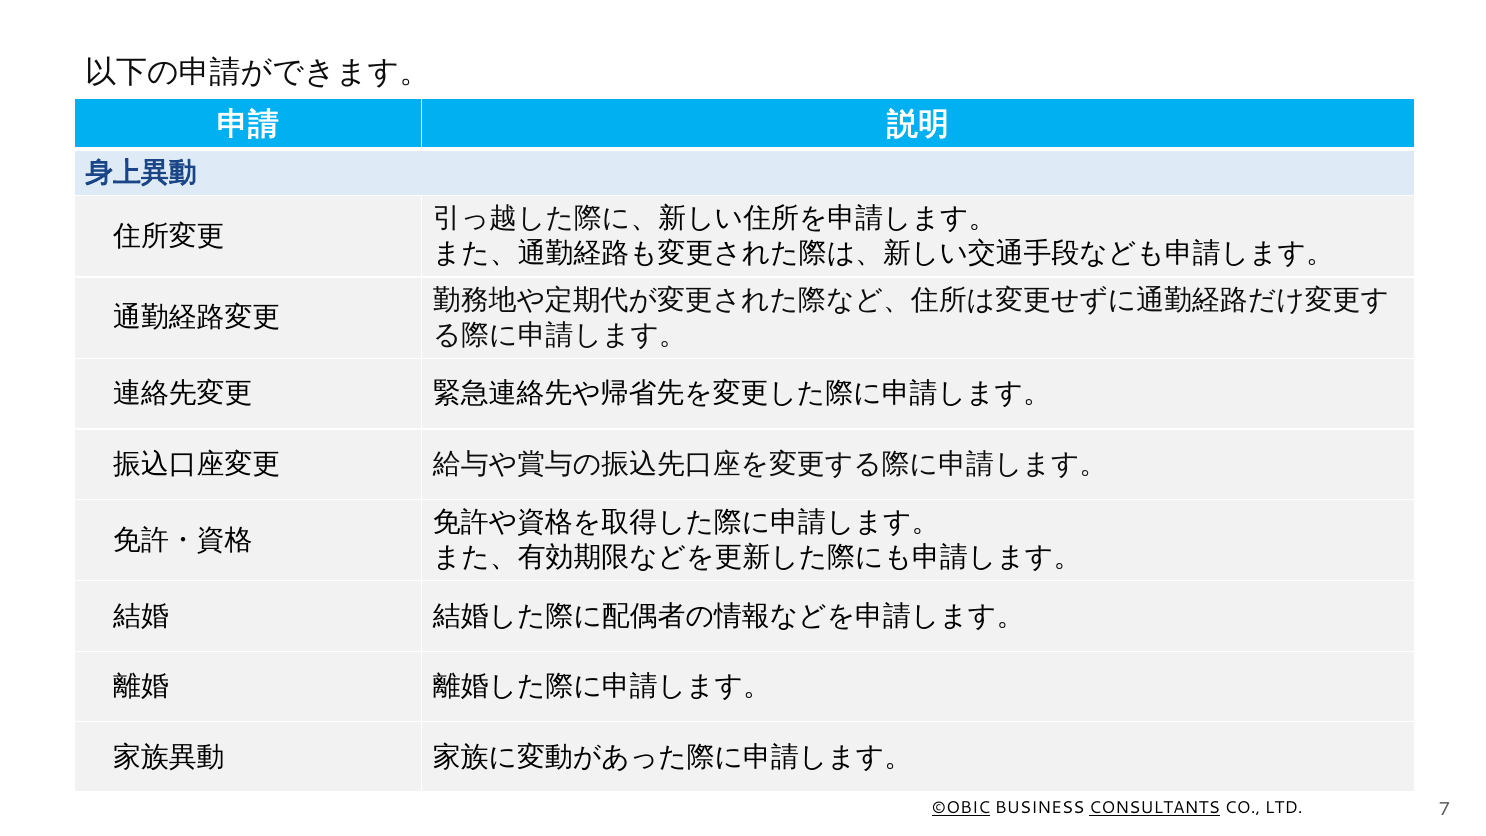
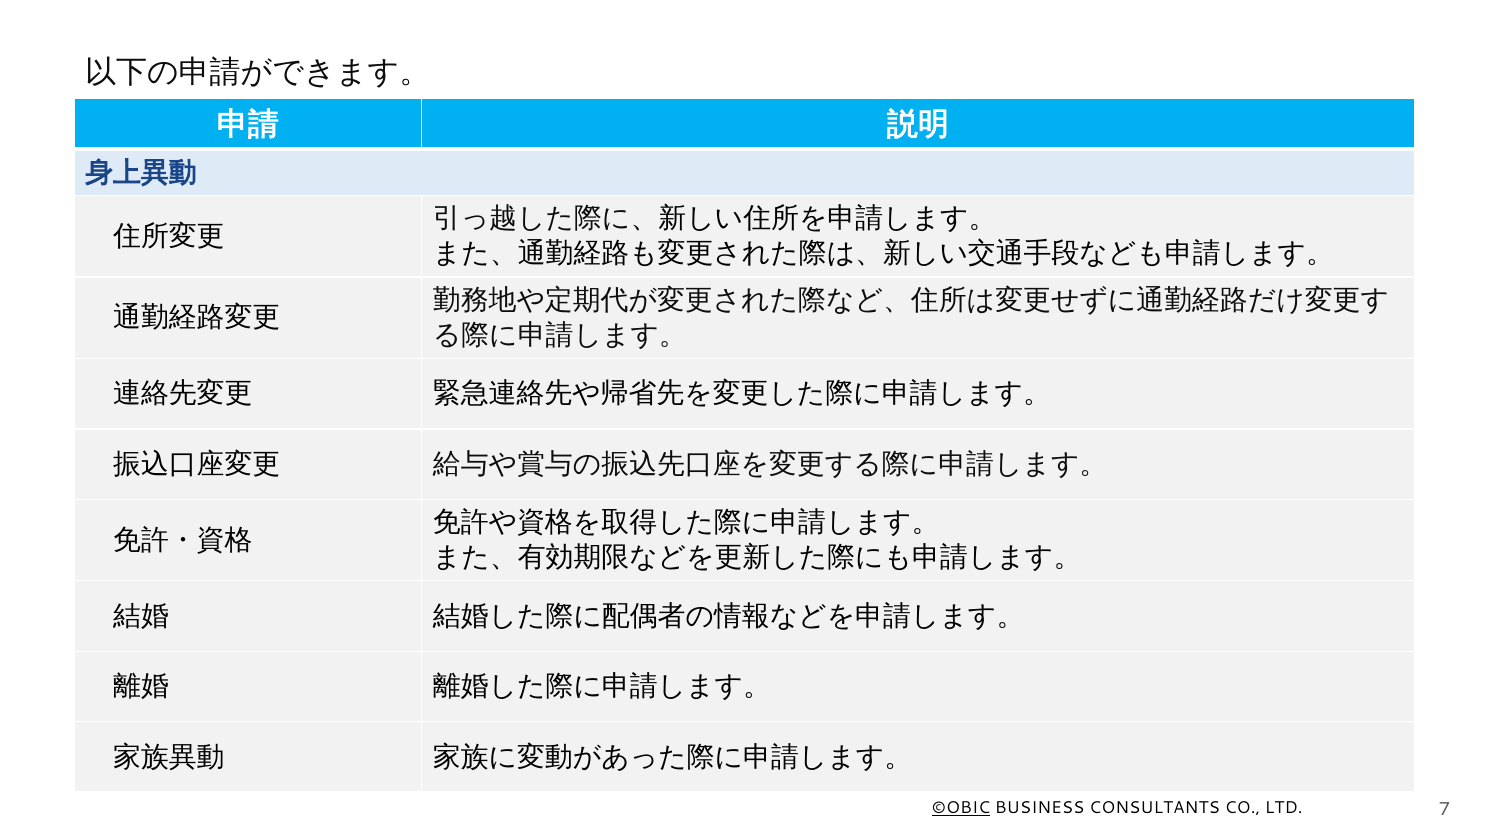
CONSULTANTS underline: present -> none (1155, 808)
